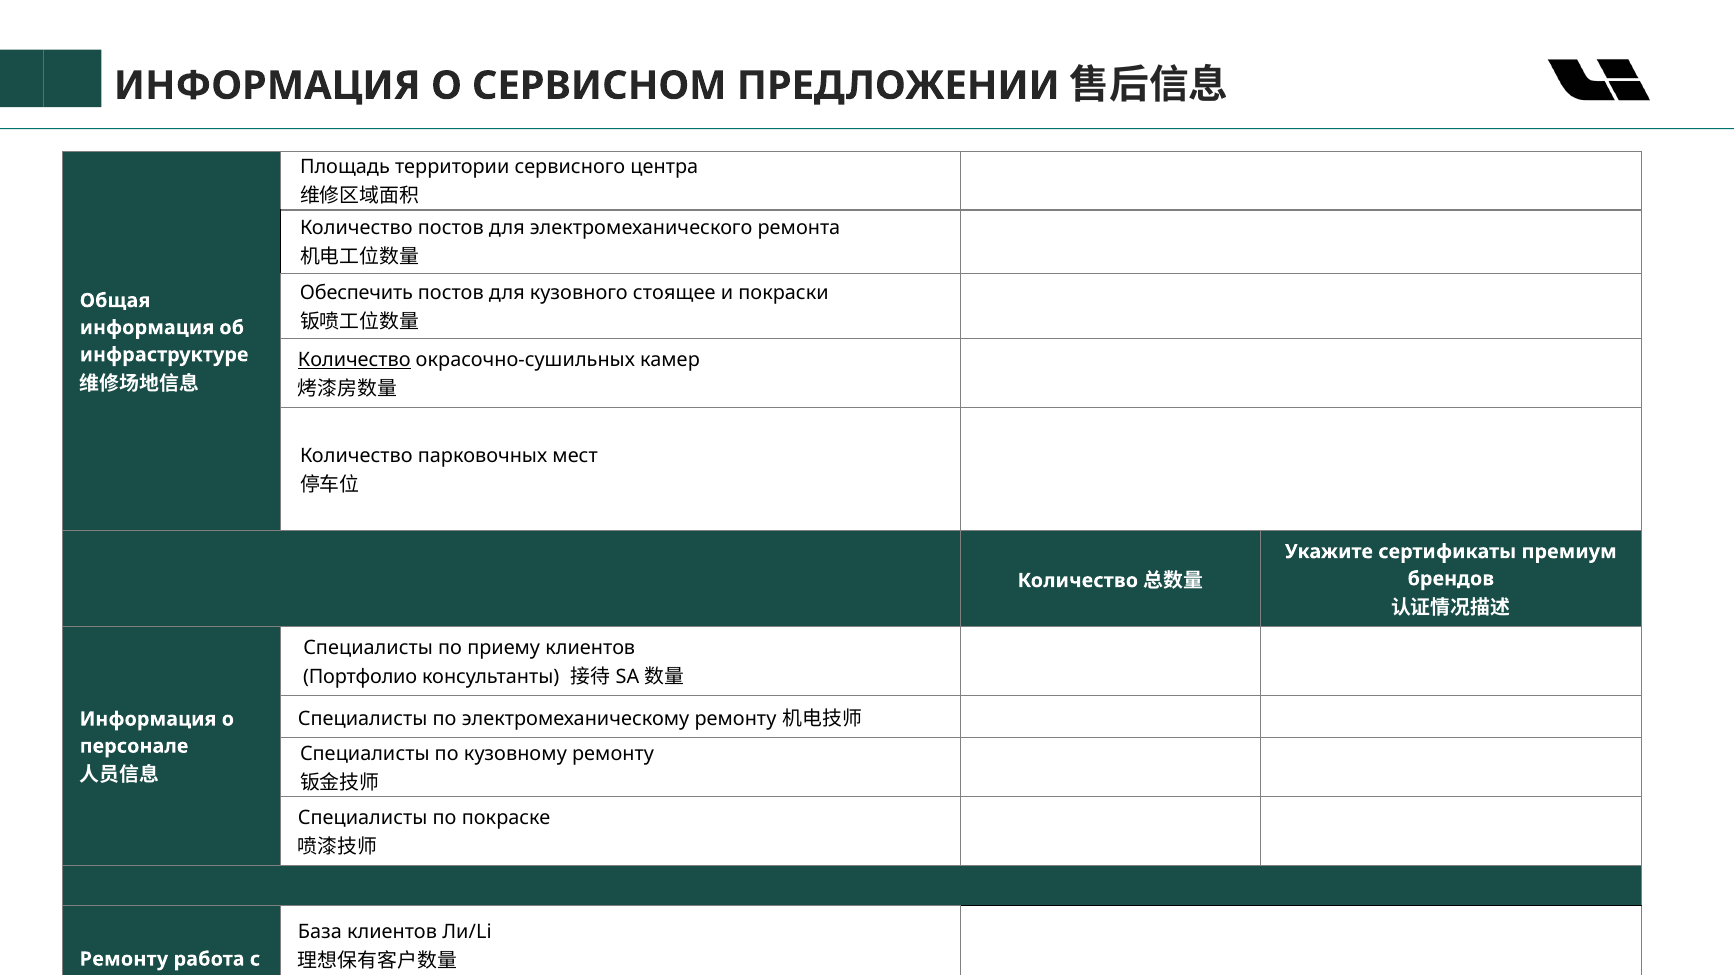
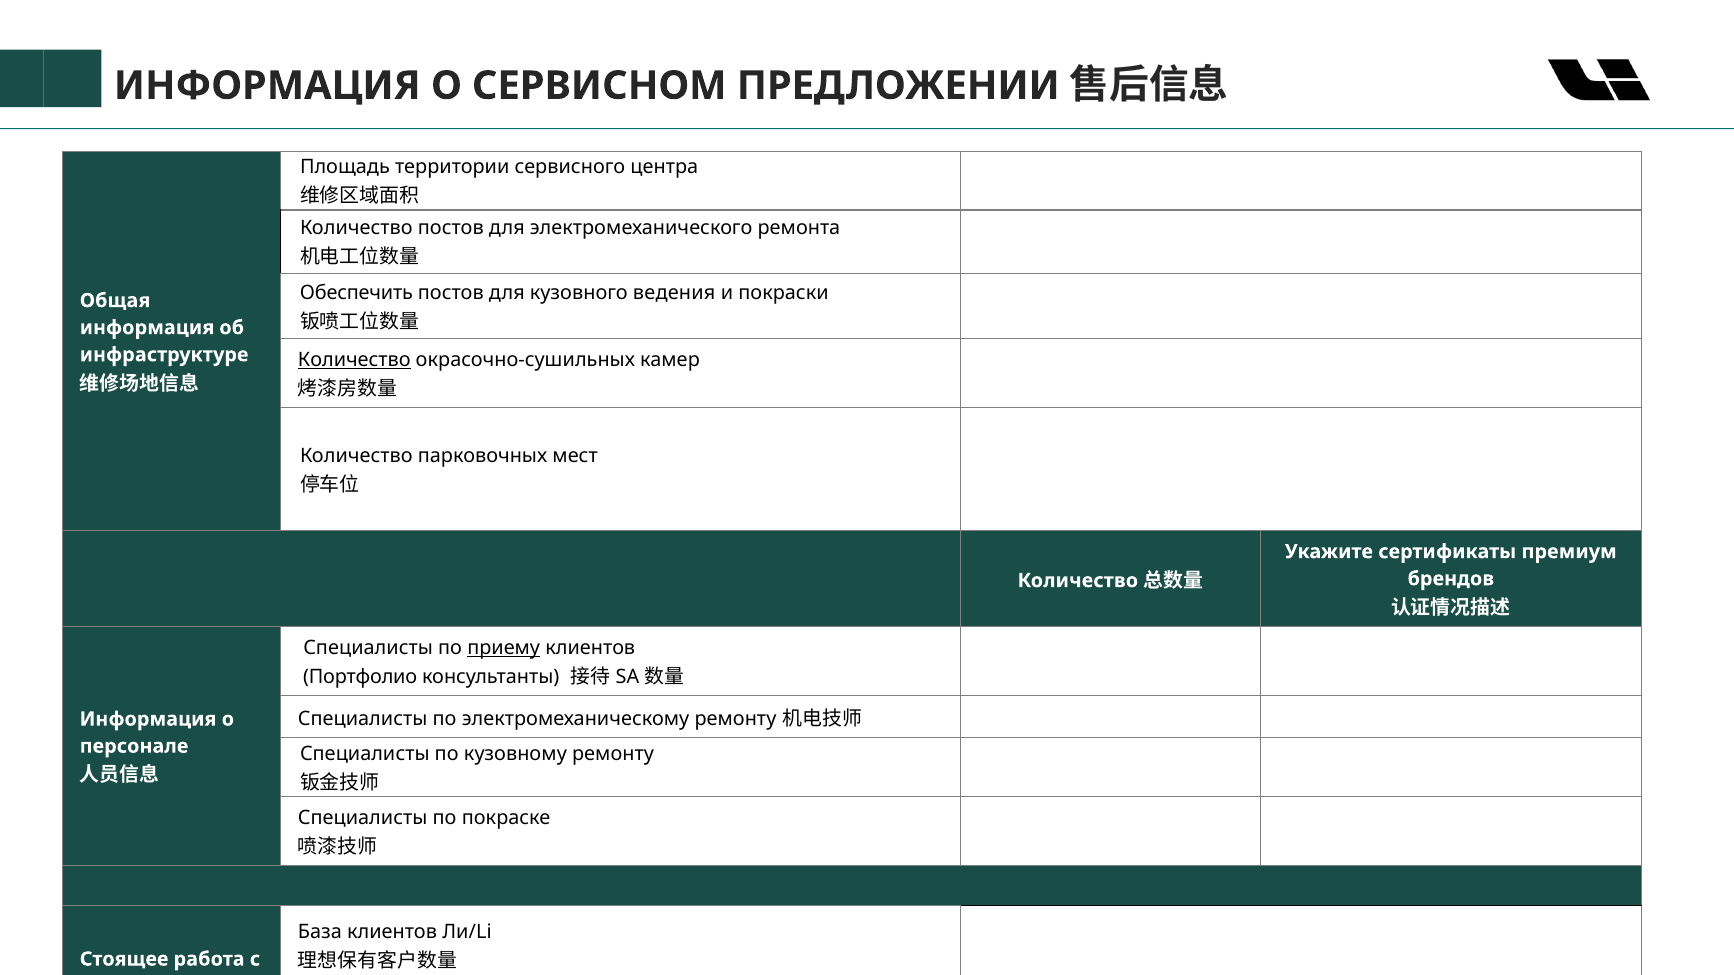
стоящее: стоящее -> ведения (674, 293)
приему underline: none -> present (504, 648)
Ремонту: Ремонту -> Стоящее (124, 959)
